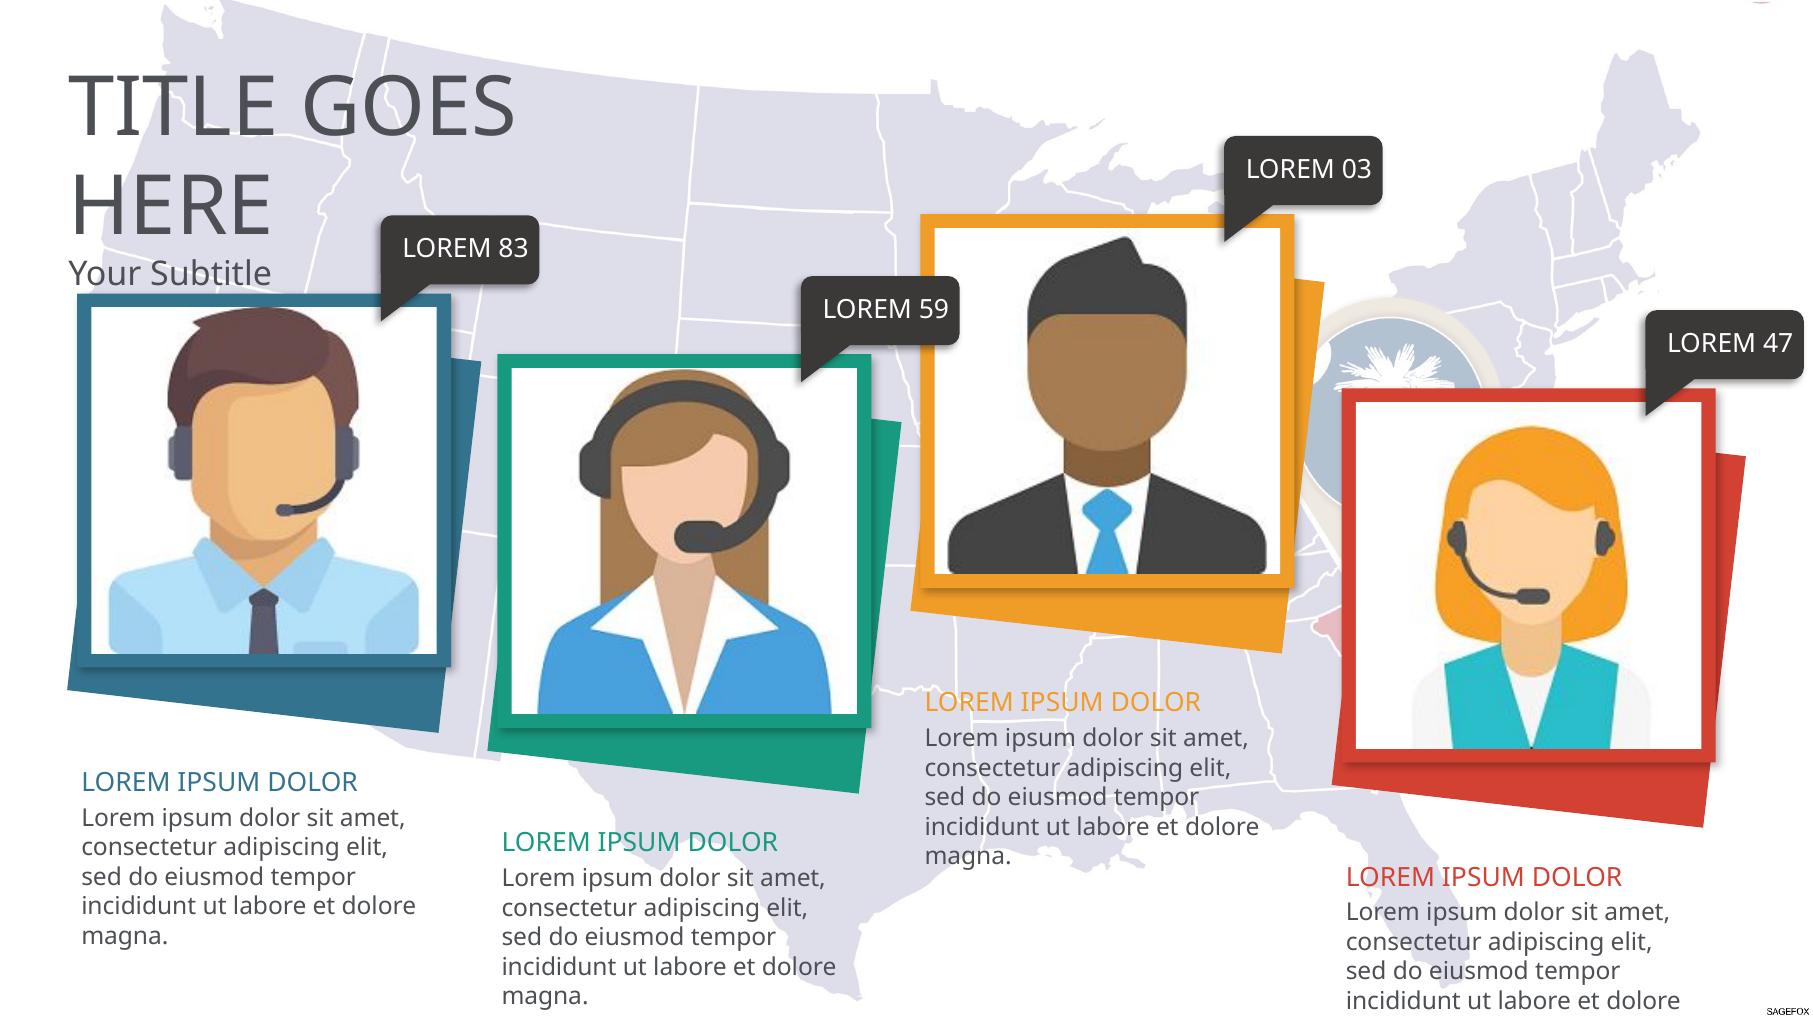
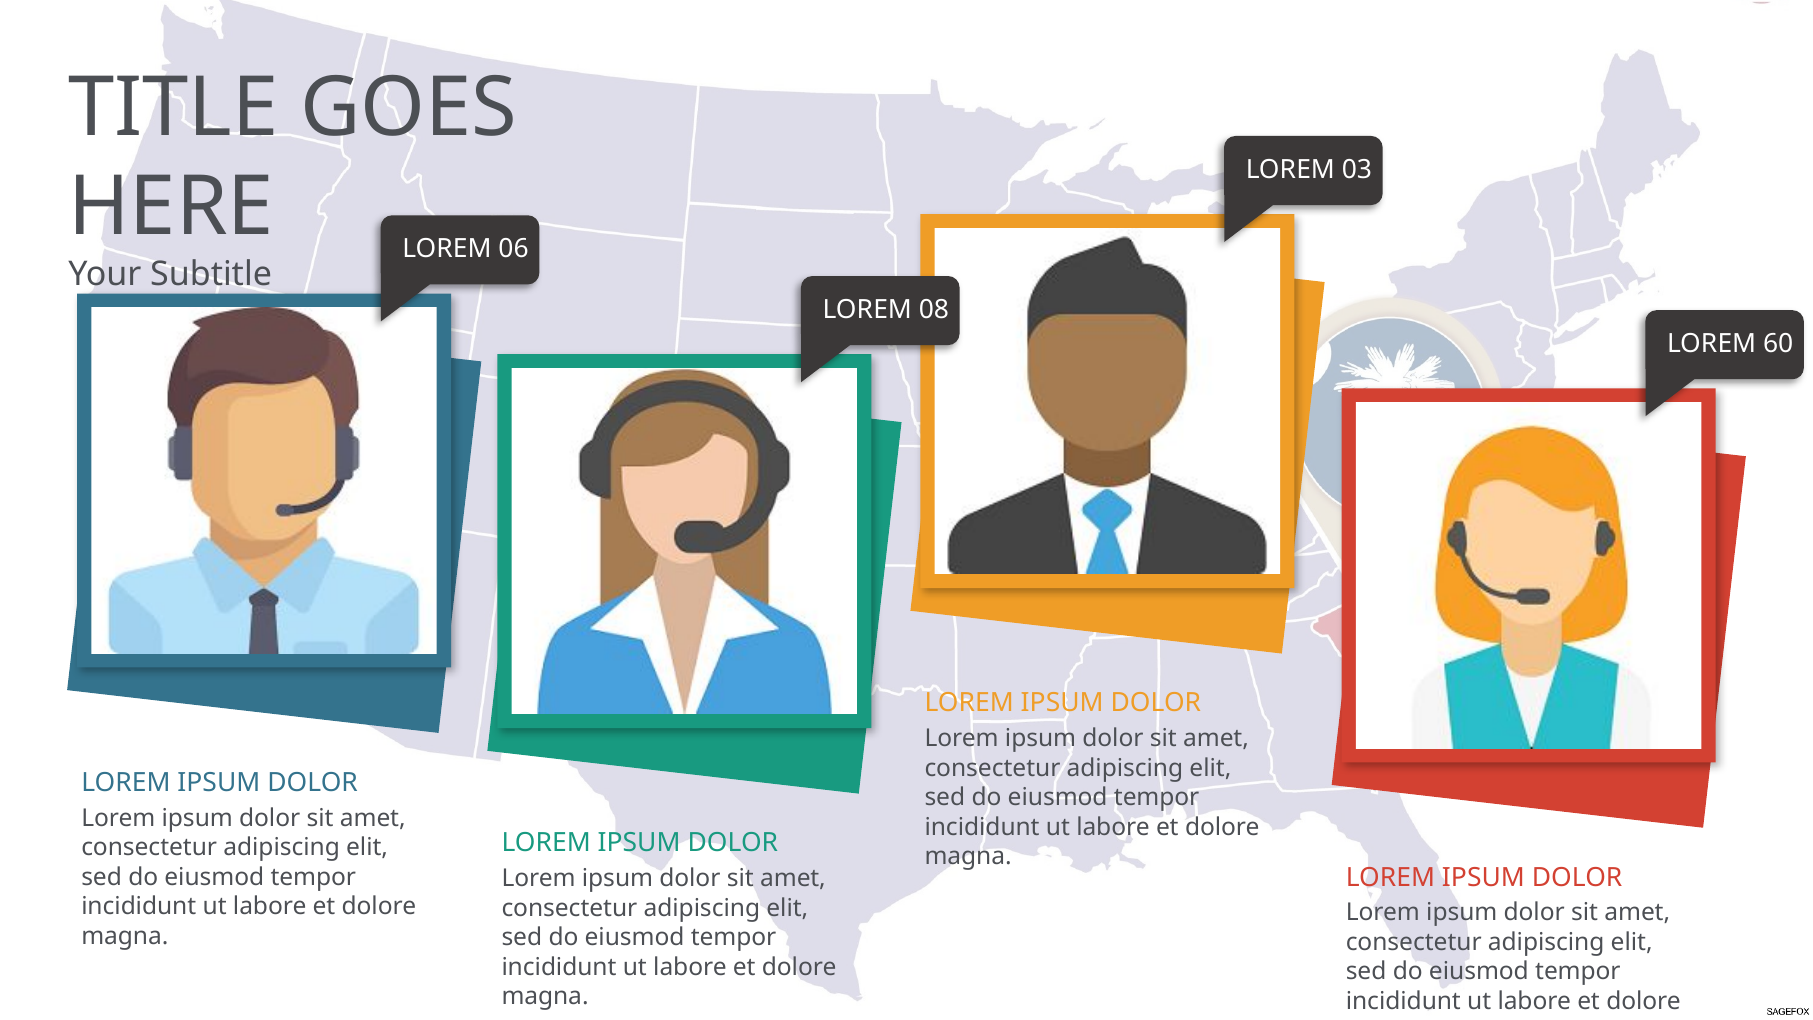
83: 83 -> 06 (514, 249)
59: 59 -> 08 (934, 310)
47: 47 -> 60 (1778, 344)
